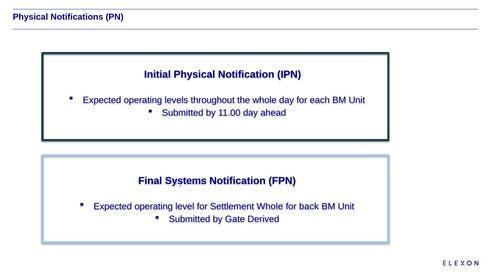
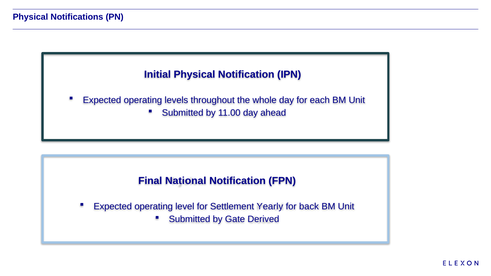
Systems: Systems -> National (186, 181)
Settlement Whole: Whole -> Yearly (270, 206)
